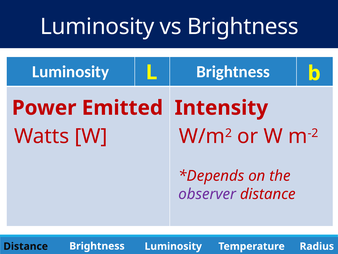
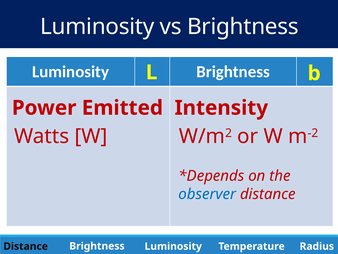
observer colour: purple -> blue (207, 194)
